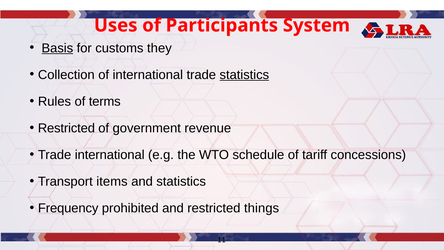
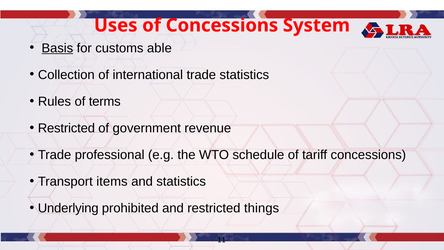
of Participants: Participants -> Concessions (222, 25)
they: they -> able (159, 48)
statistics underline: present -> none (244, 75)
Trade international: international -> professional (110, 155)
Frequency: Frequency -> Underlying (68, 208)
